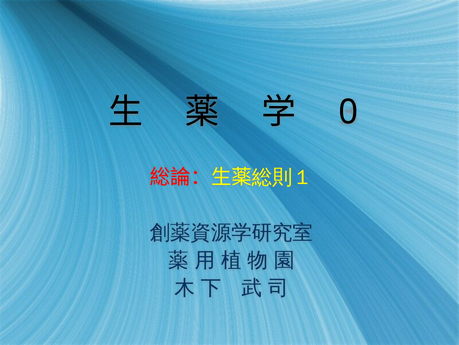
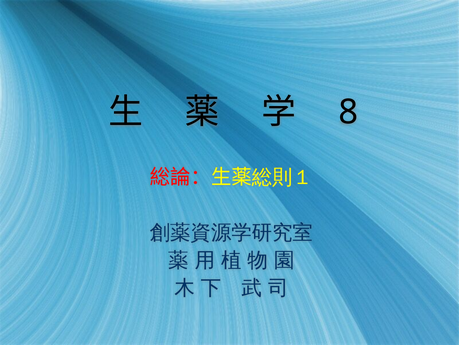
0: 0 -> 8 (348, 112)
